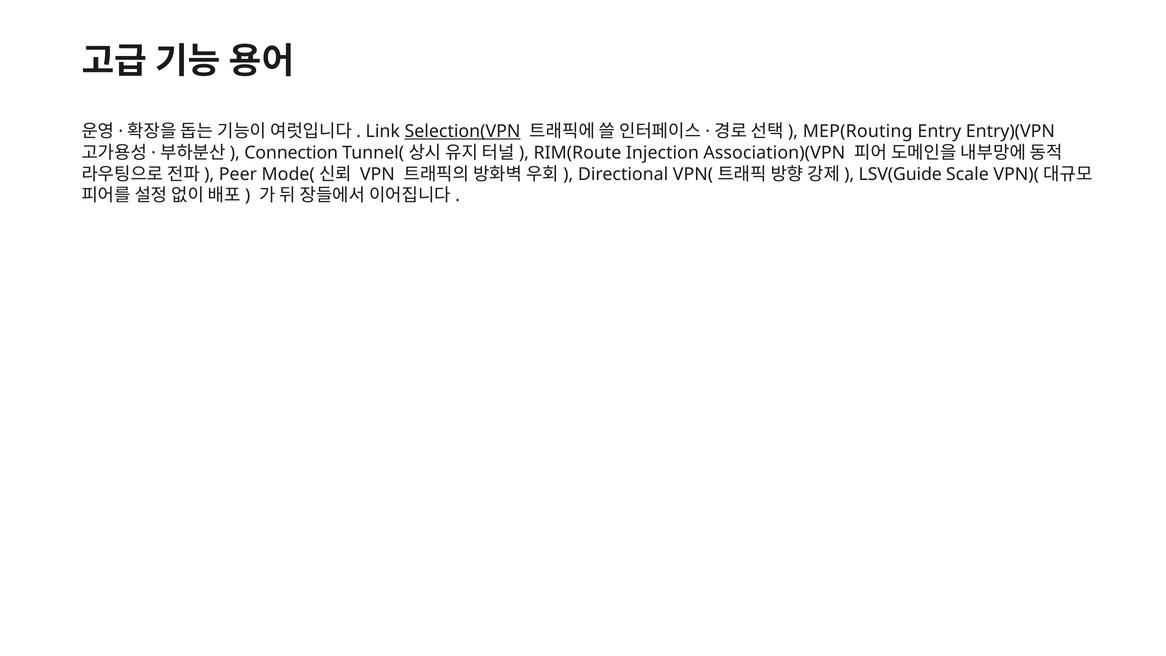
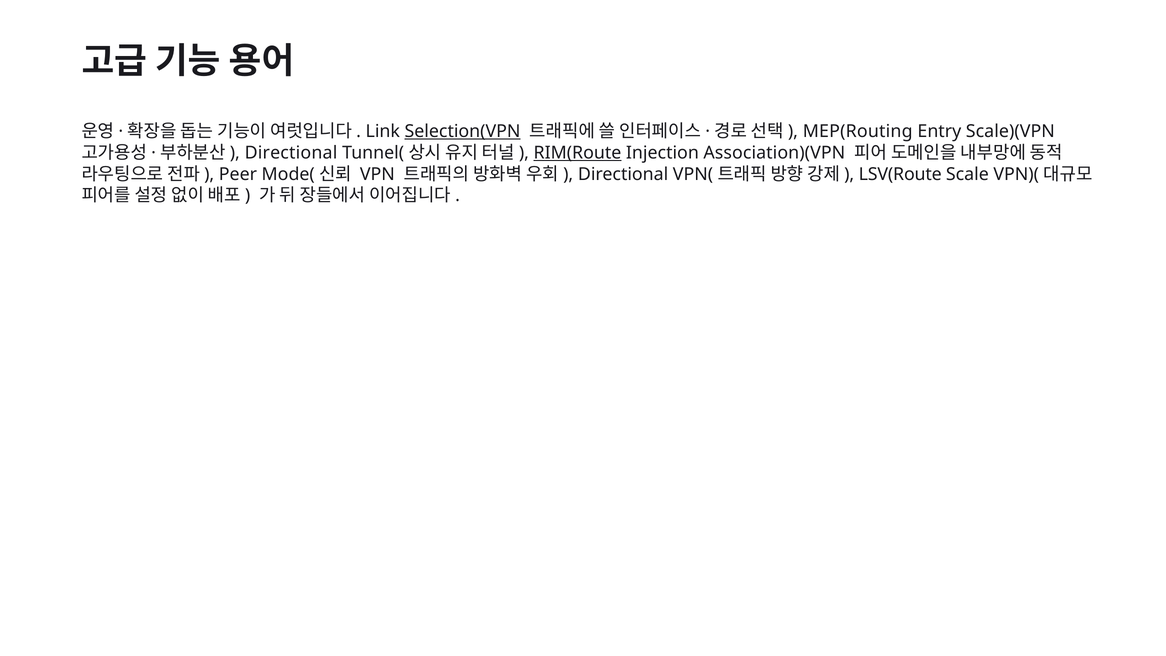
Entry)(VPN: Entry)(VPN -> Scale)(VPN (1010, 131)
Connection: Connection -> Directional (291, 153)
RIM(Route underline: none -> present (577, 153)
LSV(Guide: LSV(Guide -> LSV(Route (900, 174)
